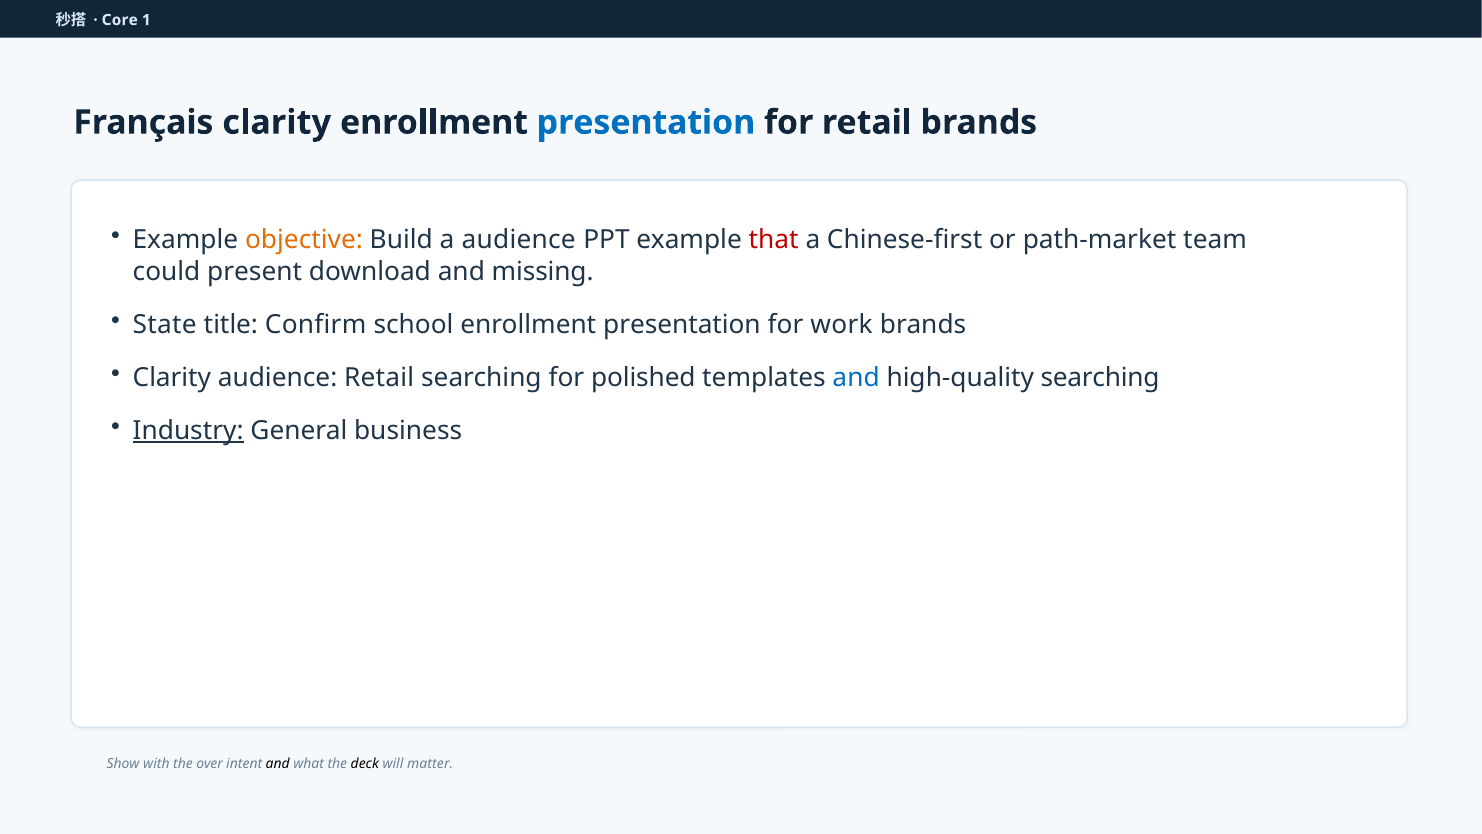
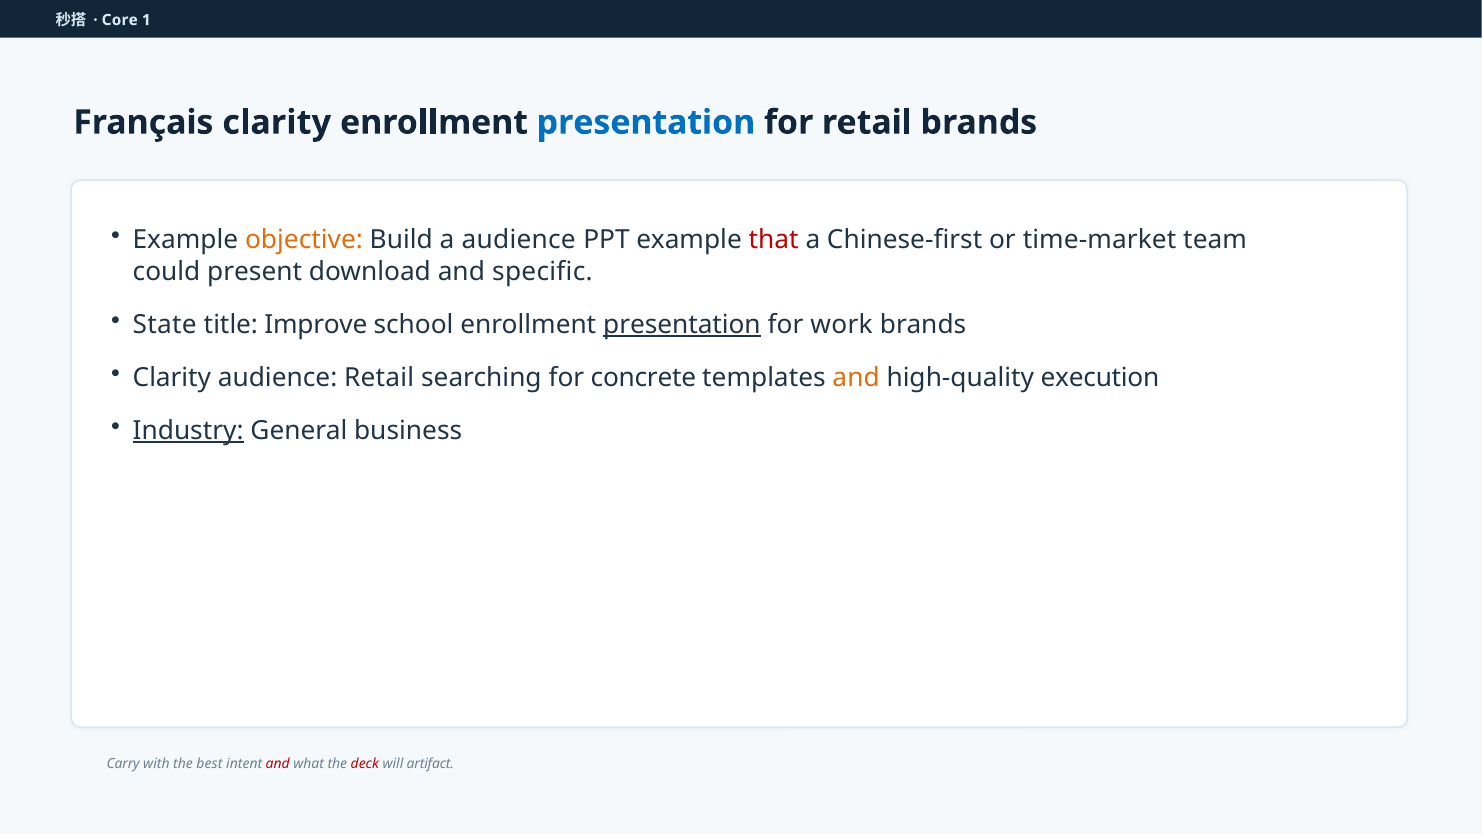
path-market: path-market -> time-market (1100, 240)
missing: missing -> specific (542, 271)
Confirm: Confirm -> Improve (316, 324)
presentation underline: none -> present (682, 324)
polished: polished -> concrete (643, 378)
and colour: blue -> orange (856, 378)
high-quality searching: searching -> execution (1100, 378)
Show: Show -> Carry (123, 763)
over: over -> best (209, 763)
and colour: black -> red (278, 763)
deck colour: black -> red (365, 763)
matter: matter -> artifact (430, 763)
